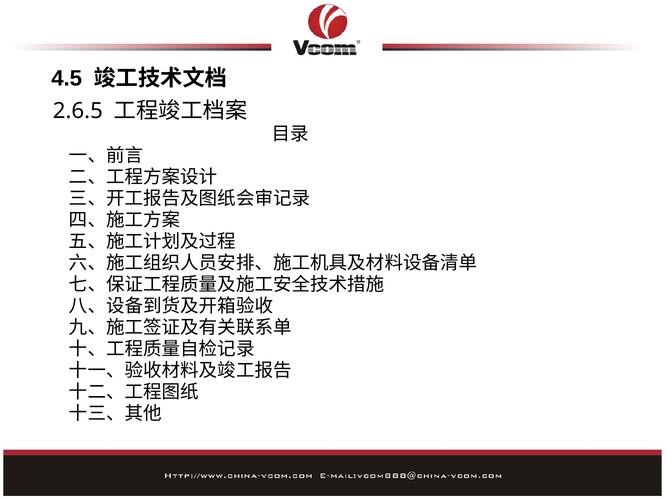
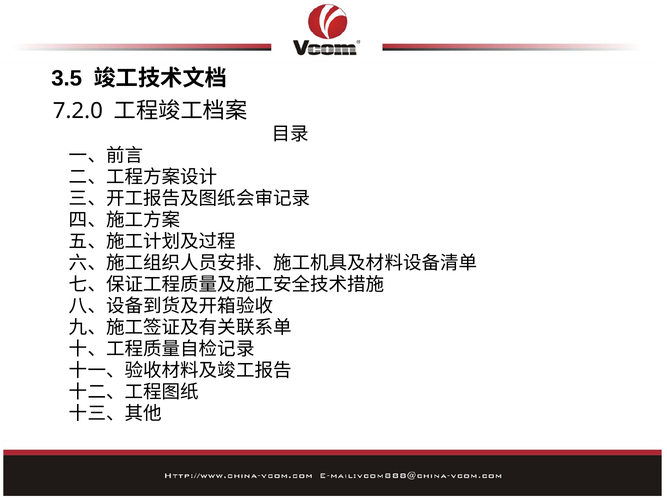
4.5: 4.5 -> 3.5 (67, 78)
2.6.5: 2.6.5 -> 7.2.0 (78, 111)
